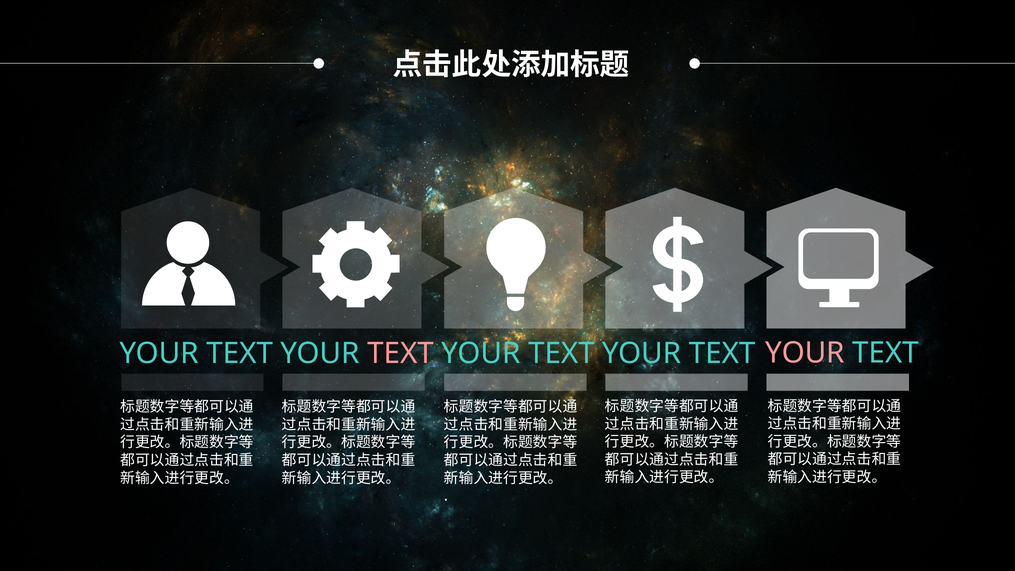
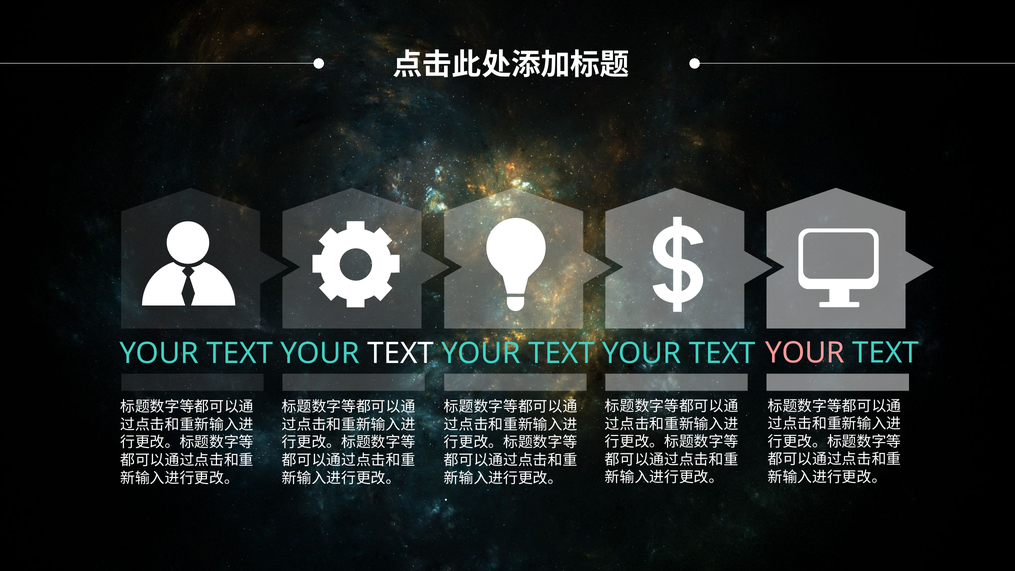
TEXT colour: pink -> white (400, 353)
